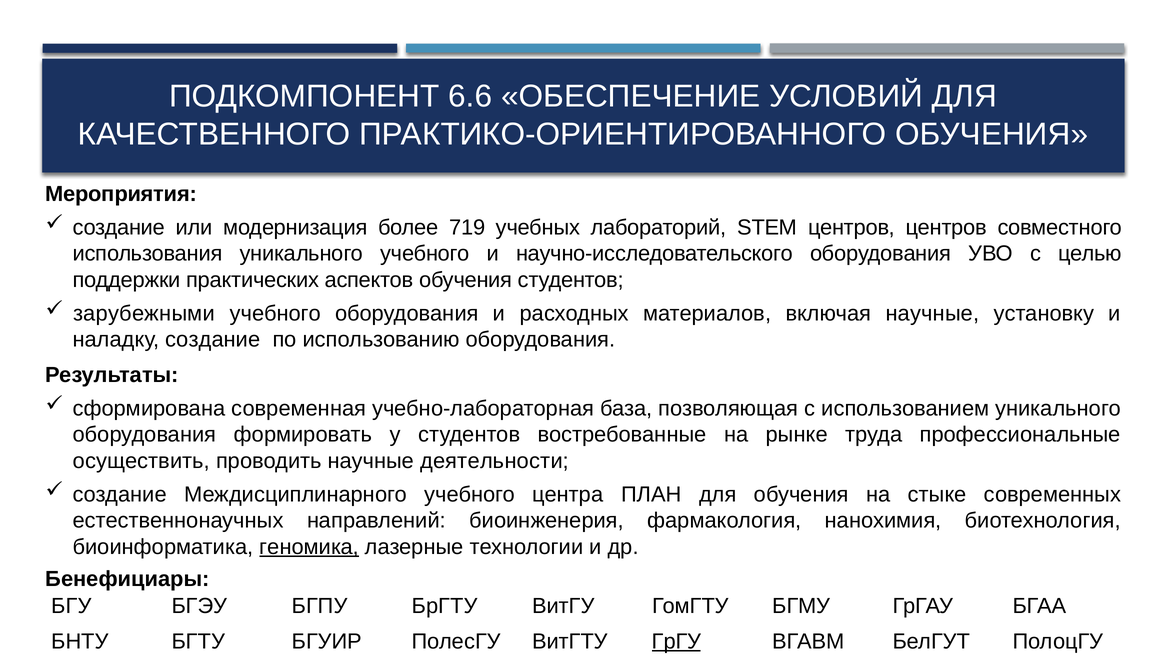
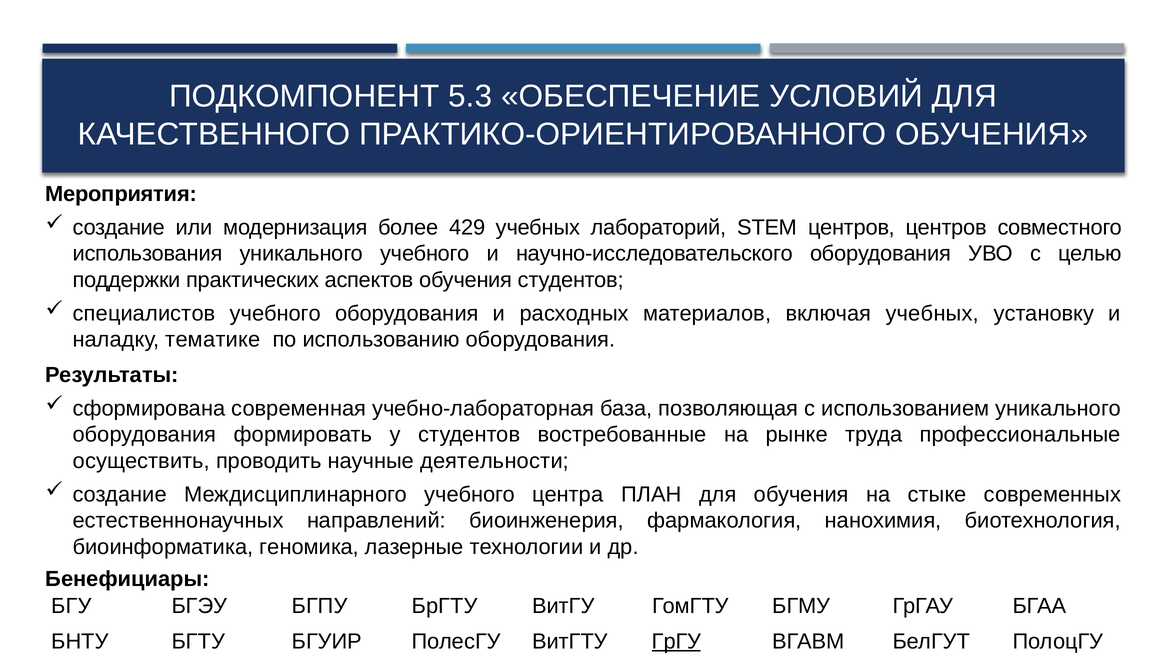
6.6: 6.6 -> 5.3 (470, 96)
719: 719 -> 429 (467, 228)
зарубежными: зарубежными -> специалистов (144, 314)
включая научные: научные -> учебных (932, 314)
наладку создание: создание -> тематике (213, 340)
геномика underline: present -> none (309, 547)
